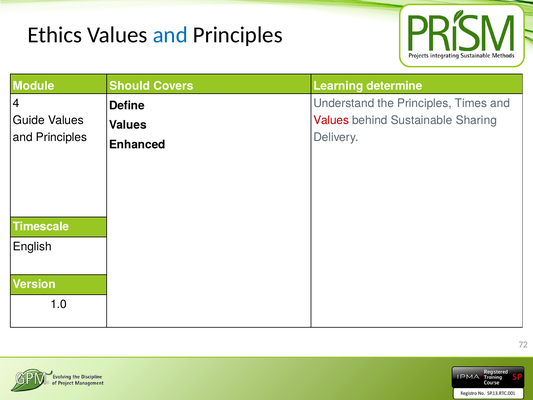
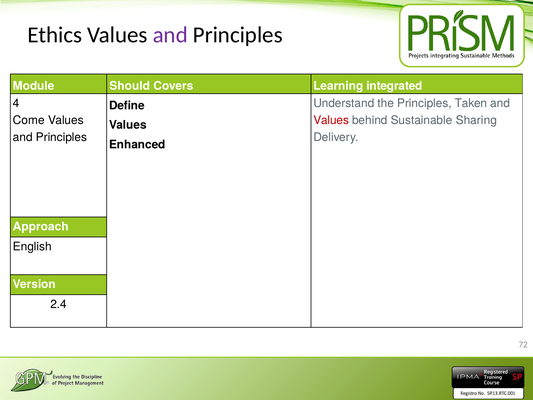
and colour: blue -> purple (170, 35)
determine: determine -> integrated (394, 86)
Times: Times -> Taken (471, 103)
Guide: Guide -> Come (29, 120)
Timescale: Timescale -> Approach (41, 226)
1.0: 1.0 -> 2.4 (59, 304)
